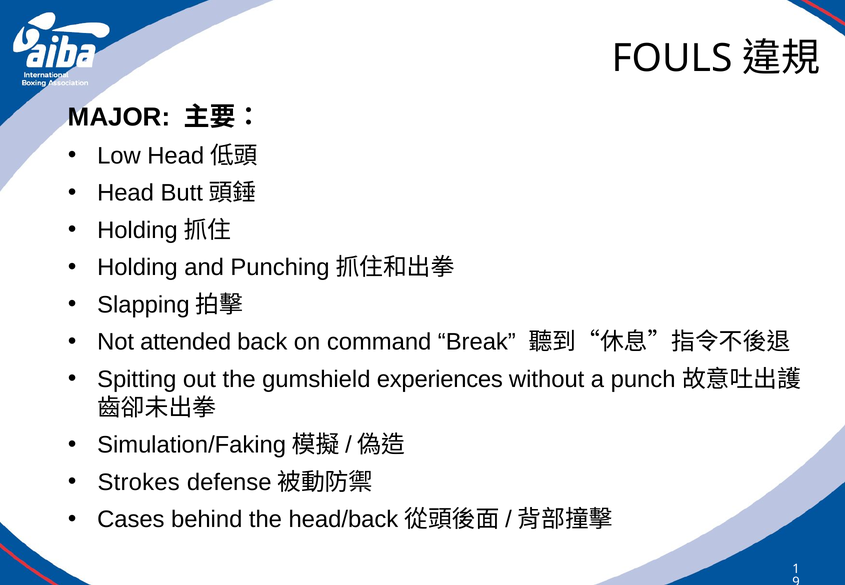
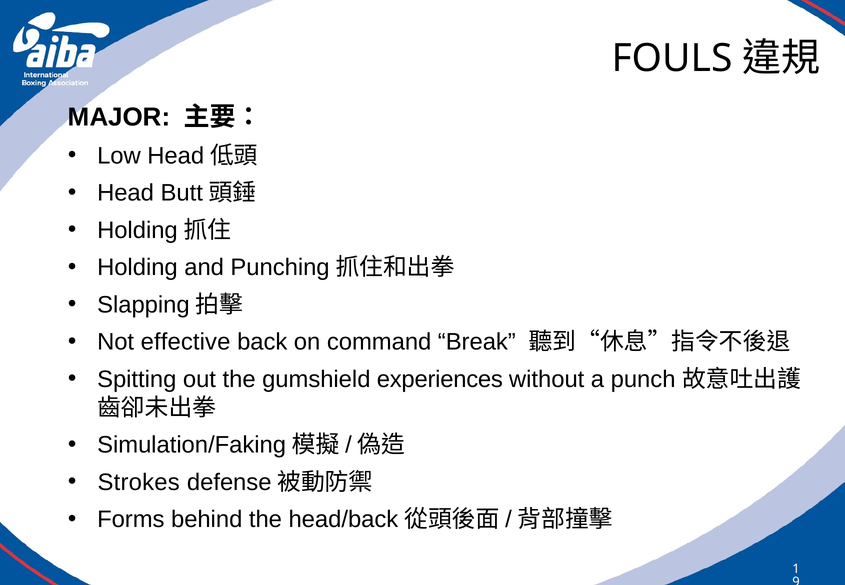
attended: attended -> effective (186, 342)
Cases: Cases -> Forms (131, 520)
